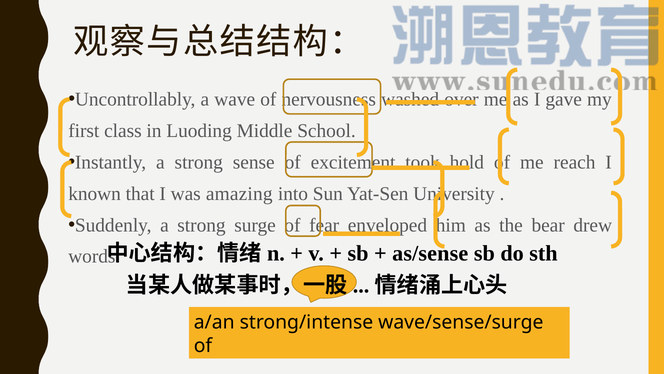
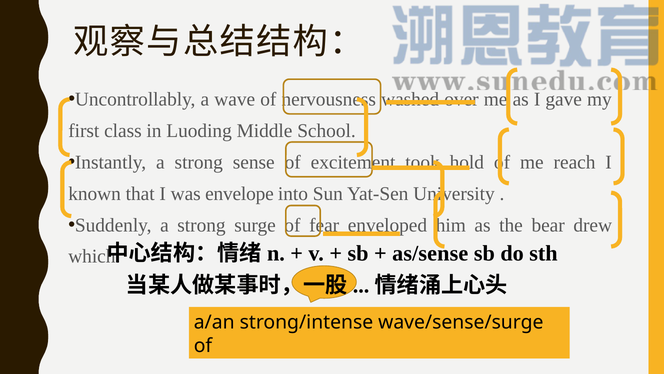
amazing: amazing -> envelope (239, 193)
words: words -> which (94, 256)
